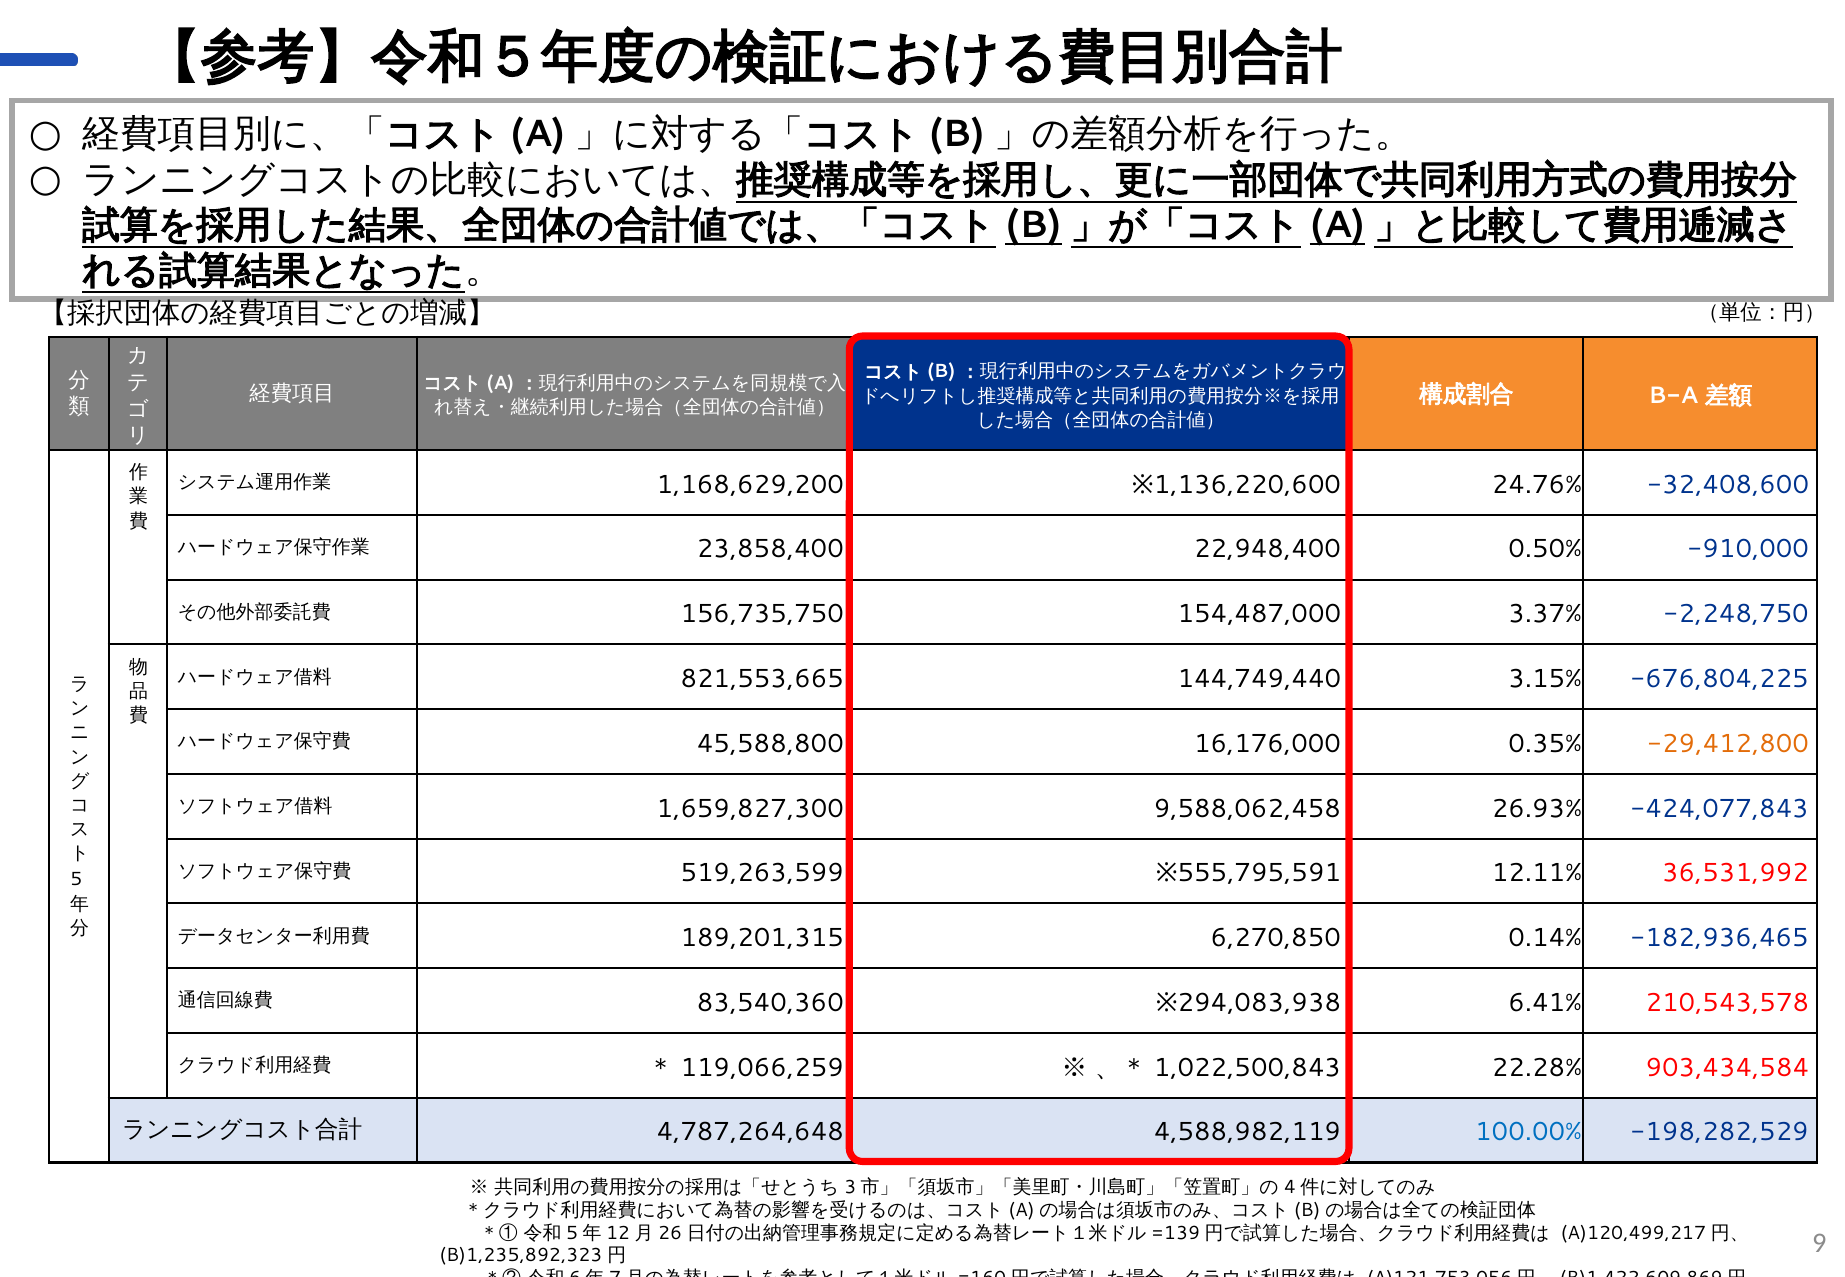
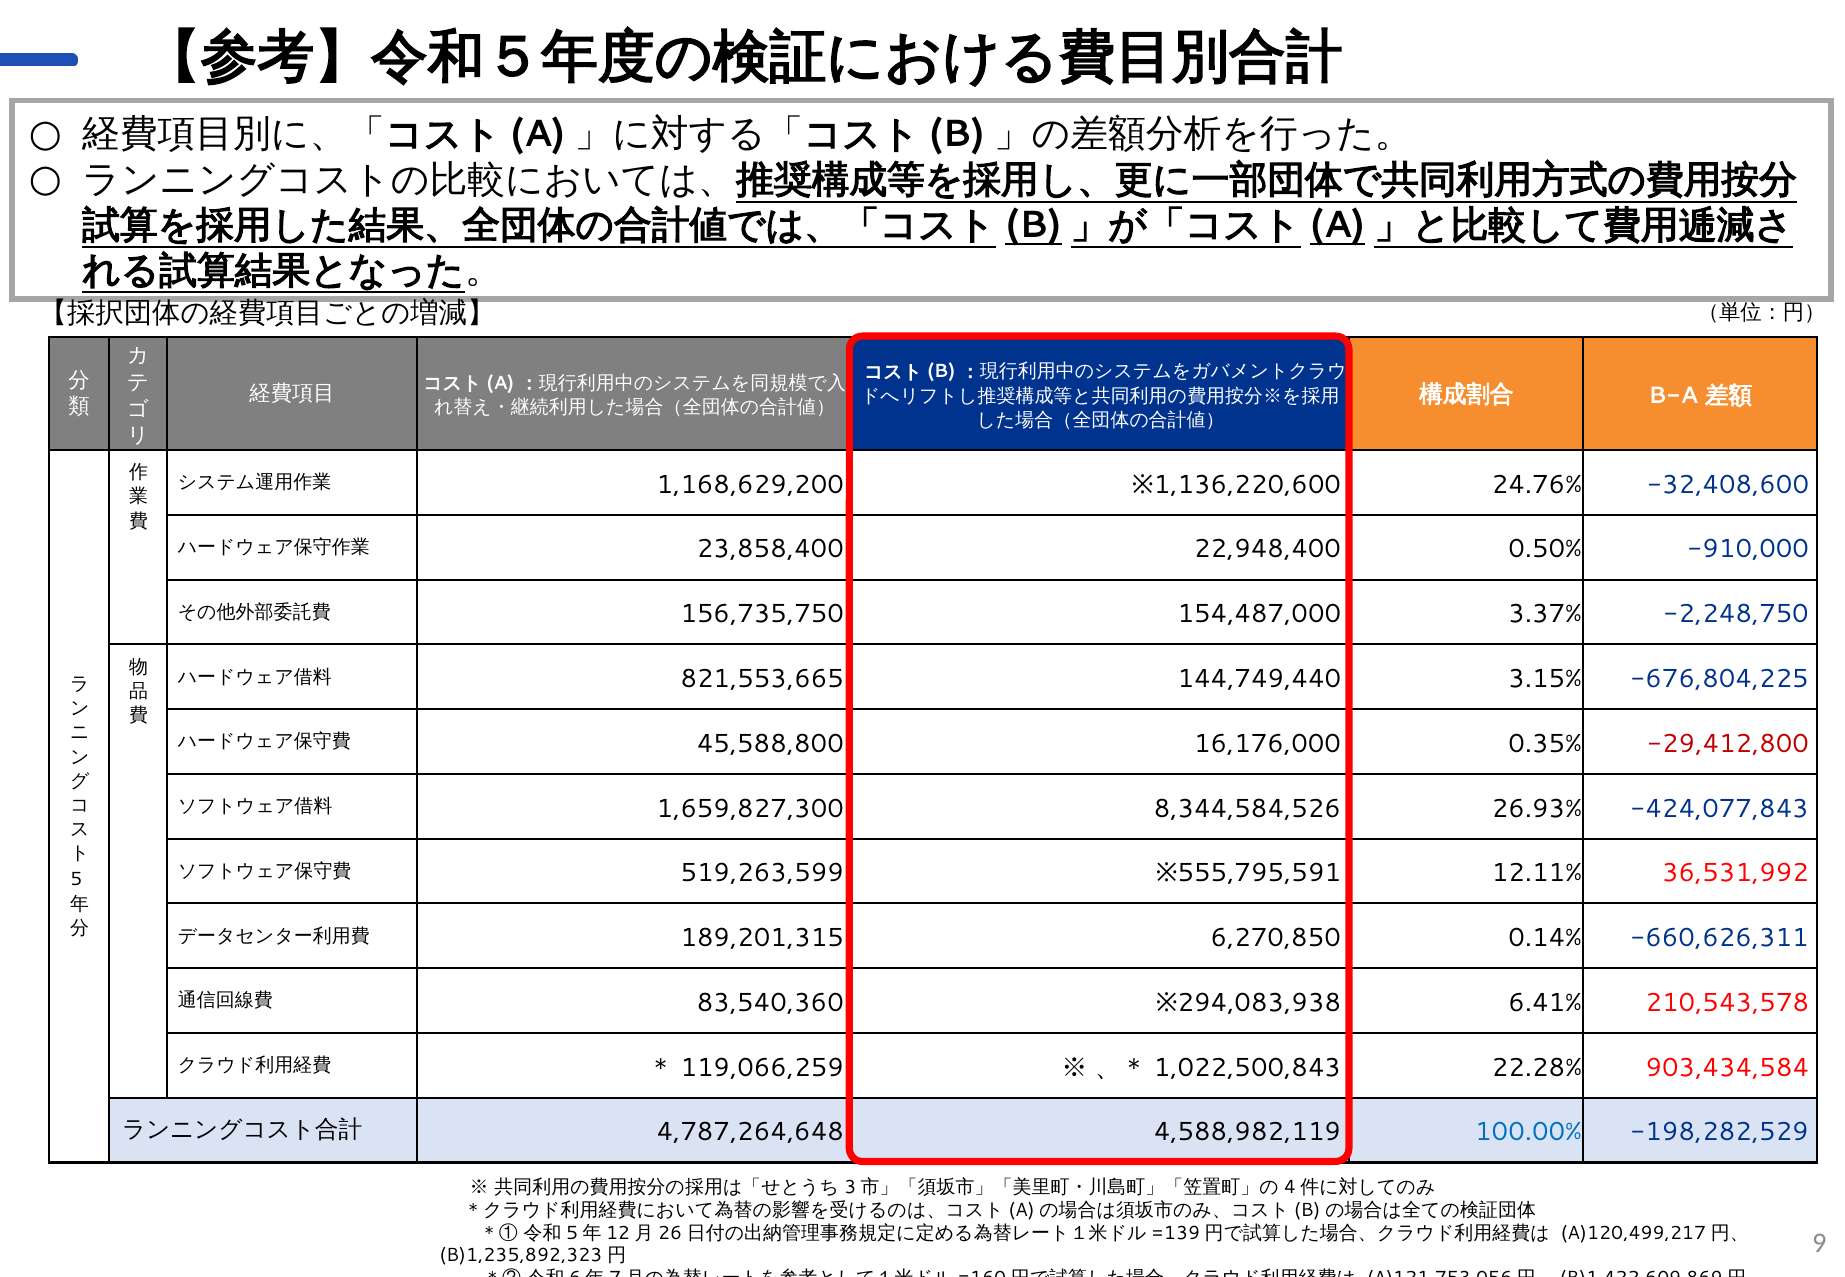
-29,412,800 colour: orange -> red (1728, 744)
9,588,062,458: 9,588,062,458 -> 8,344,584,526 (1247, 809)
-182,936,465: -182,936,465 -> -660,626,311 (1719, 938)
